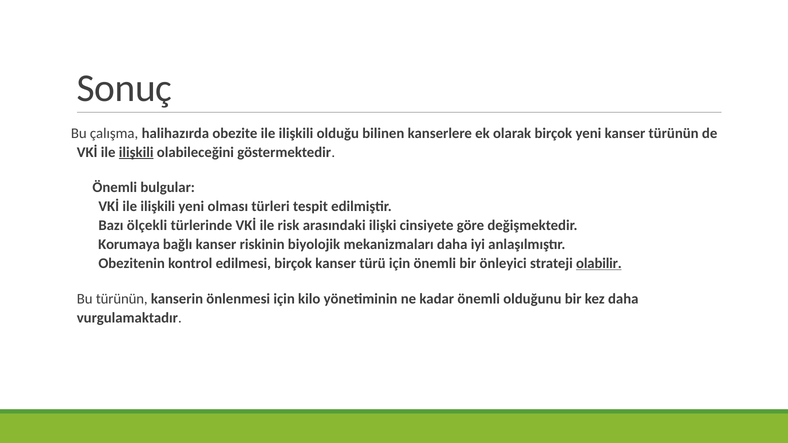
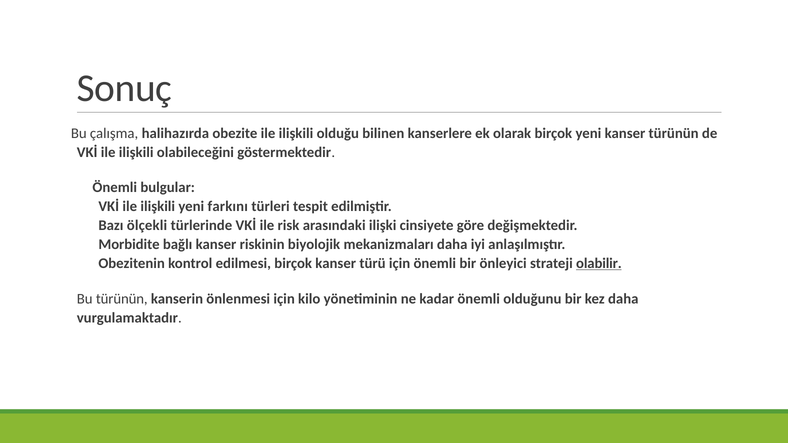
ilişkili underline: present -> none (136, 152)
olması: olması -> farkını (228, 207)
Korumaya: Korumaya -> Morbidite (129, 245)
